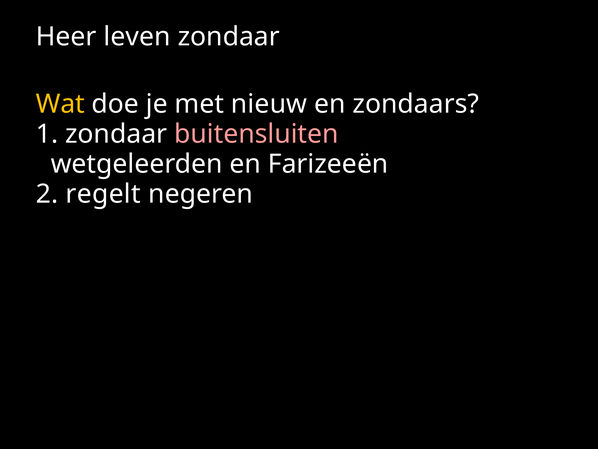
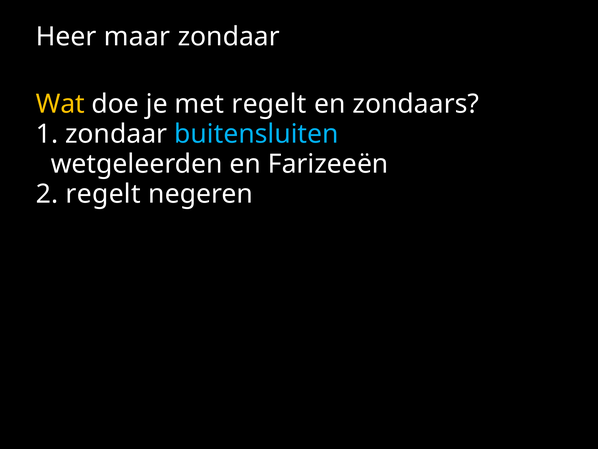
leven: leven -> maar (137, 37)
met nieuw: nieuw -> regelt (269, 104)
buitensluiten colour: pink -> light blue (256, 134)
